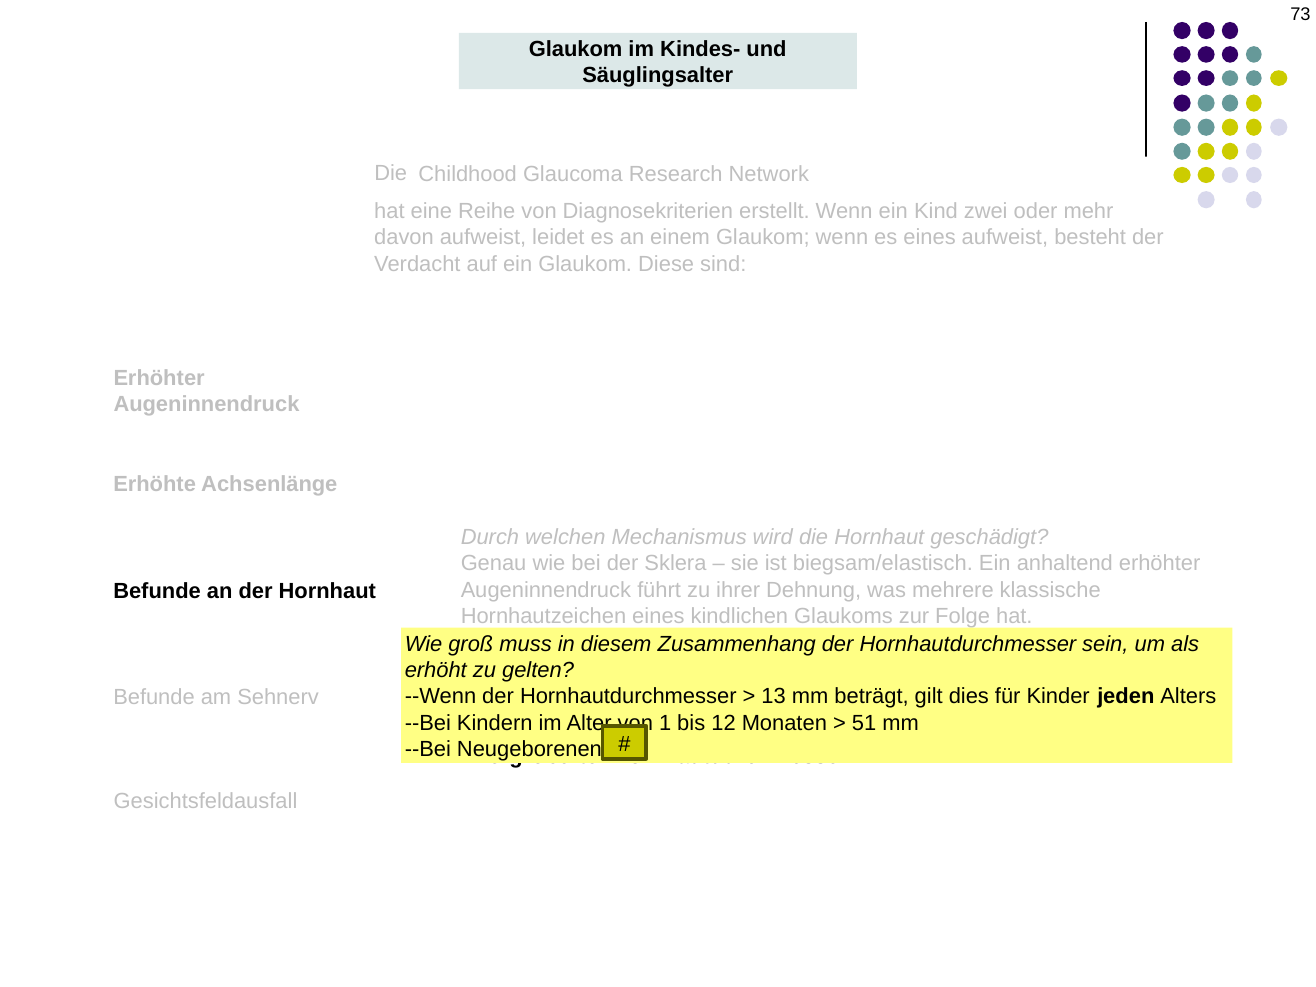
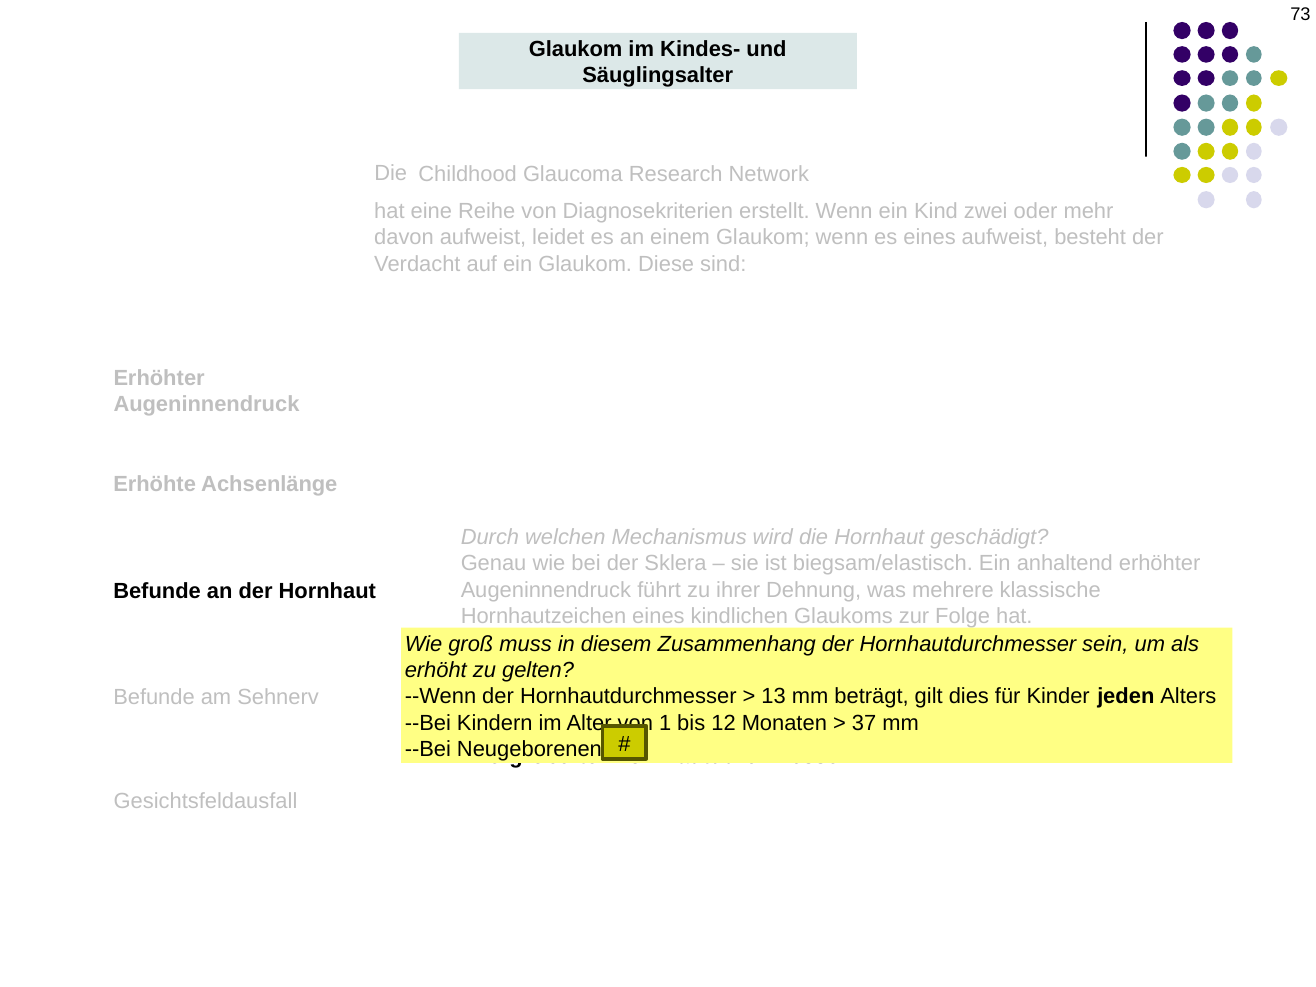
51: 51 -> 37 (864, 723)
